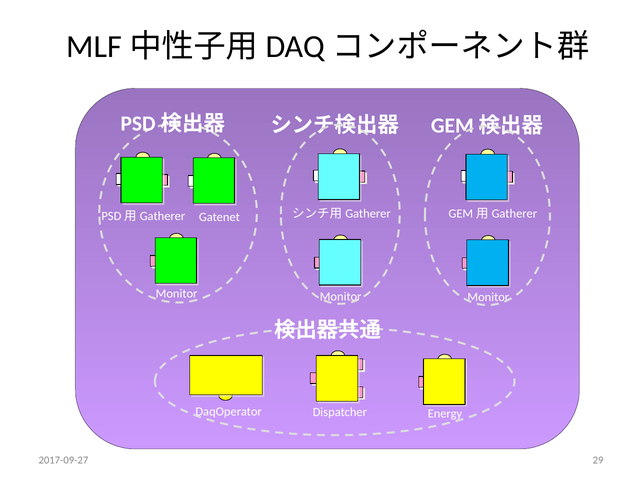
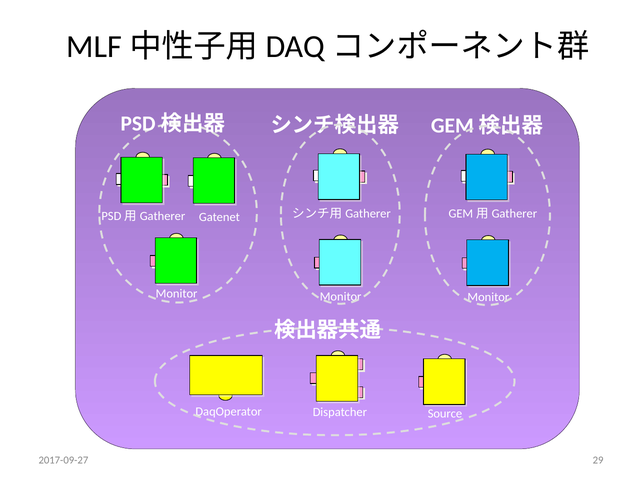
Energy: Energy -> Source (445, 413)
